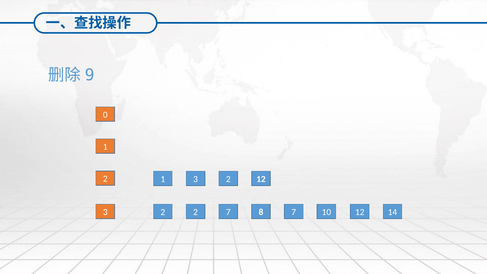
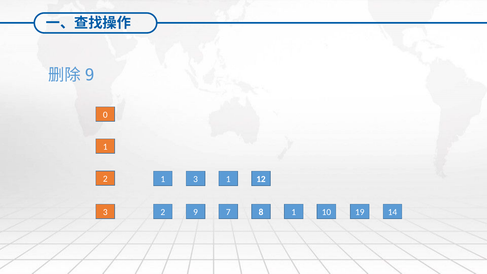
1 3 2: 2 -> 1 (228, 179)
2 2: 2 -> 9 (196, 212)
8 7: 7 -> 1 (294, 212)
10 12: 12 -> 19 (360, 212)
